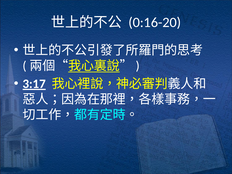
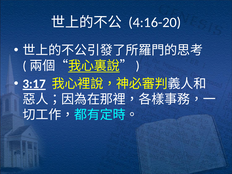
0:16-20: 0:16-20 -> 4:16-20 (155, 22)
